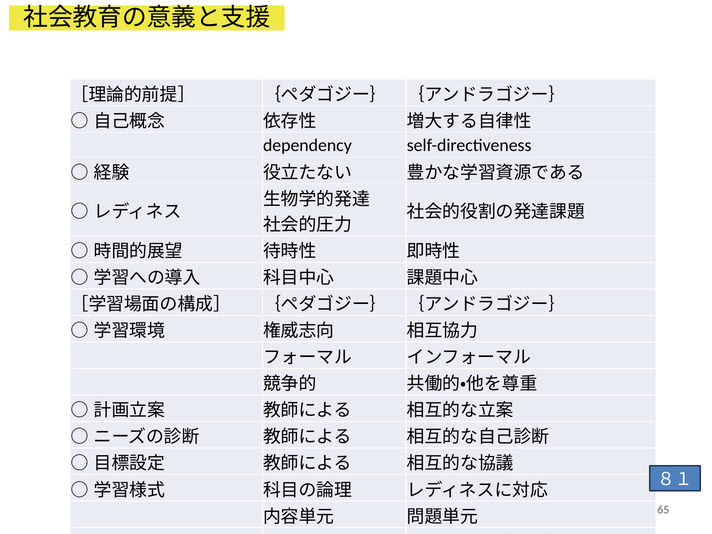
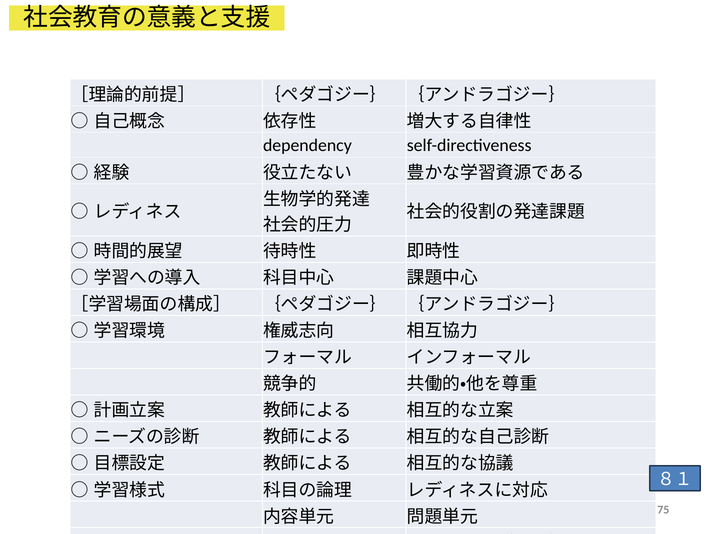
65: 65 -> 75 (663, 510)
